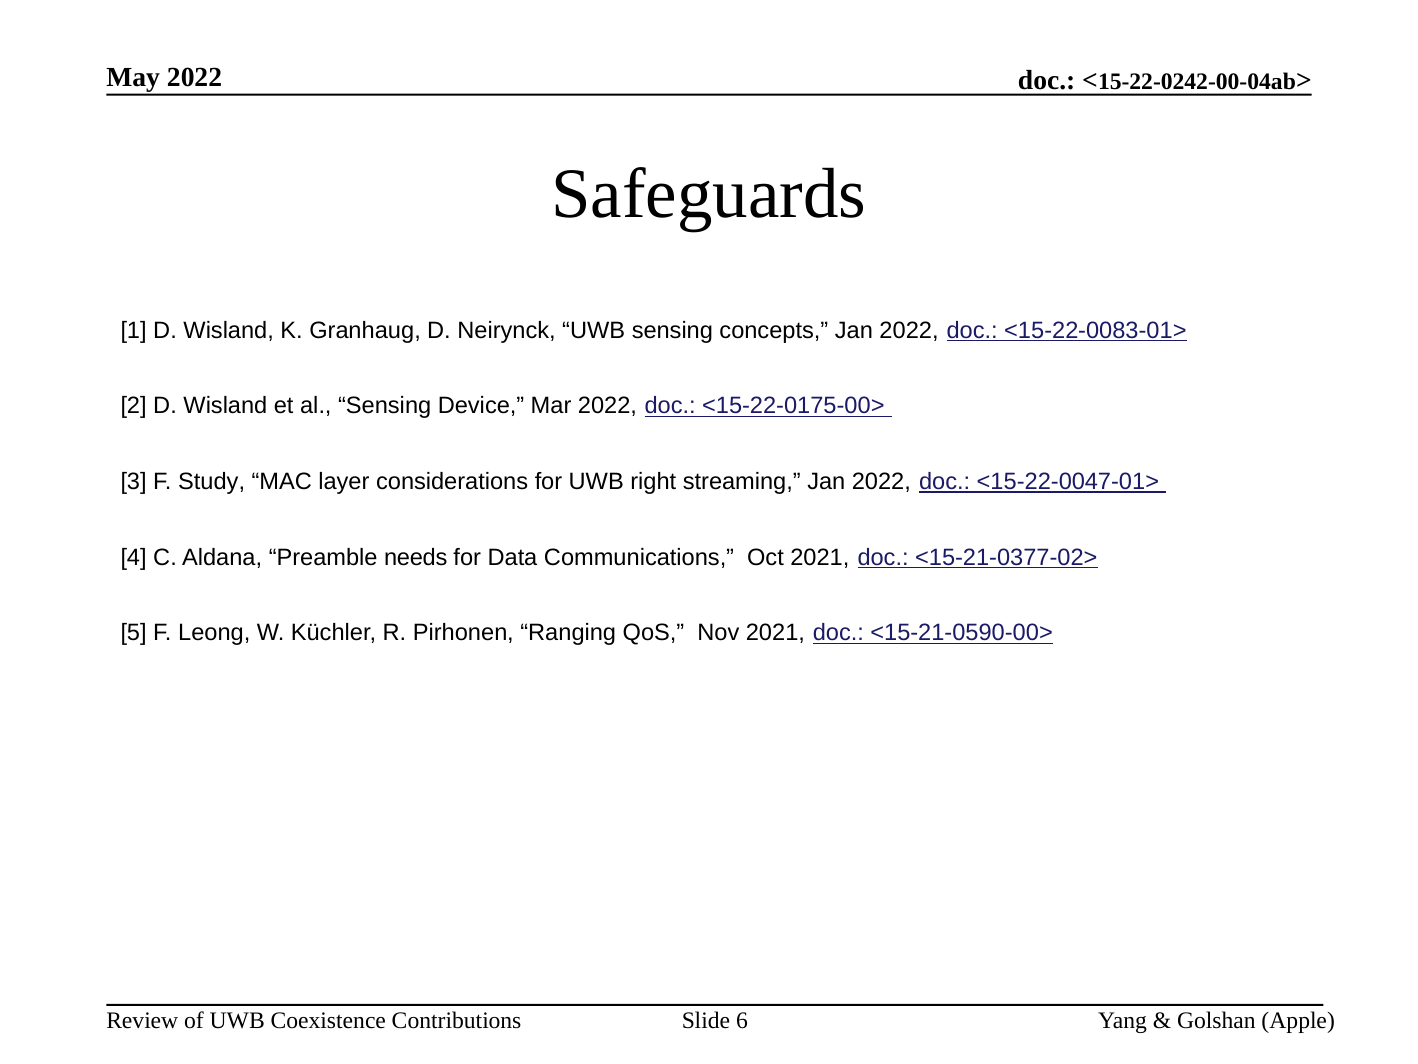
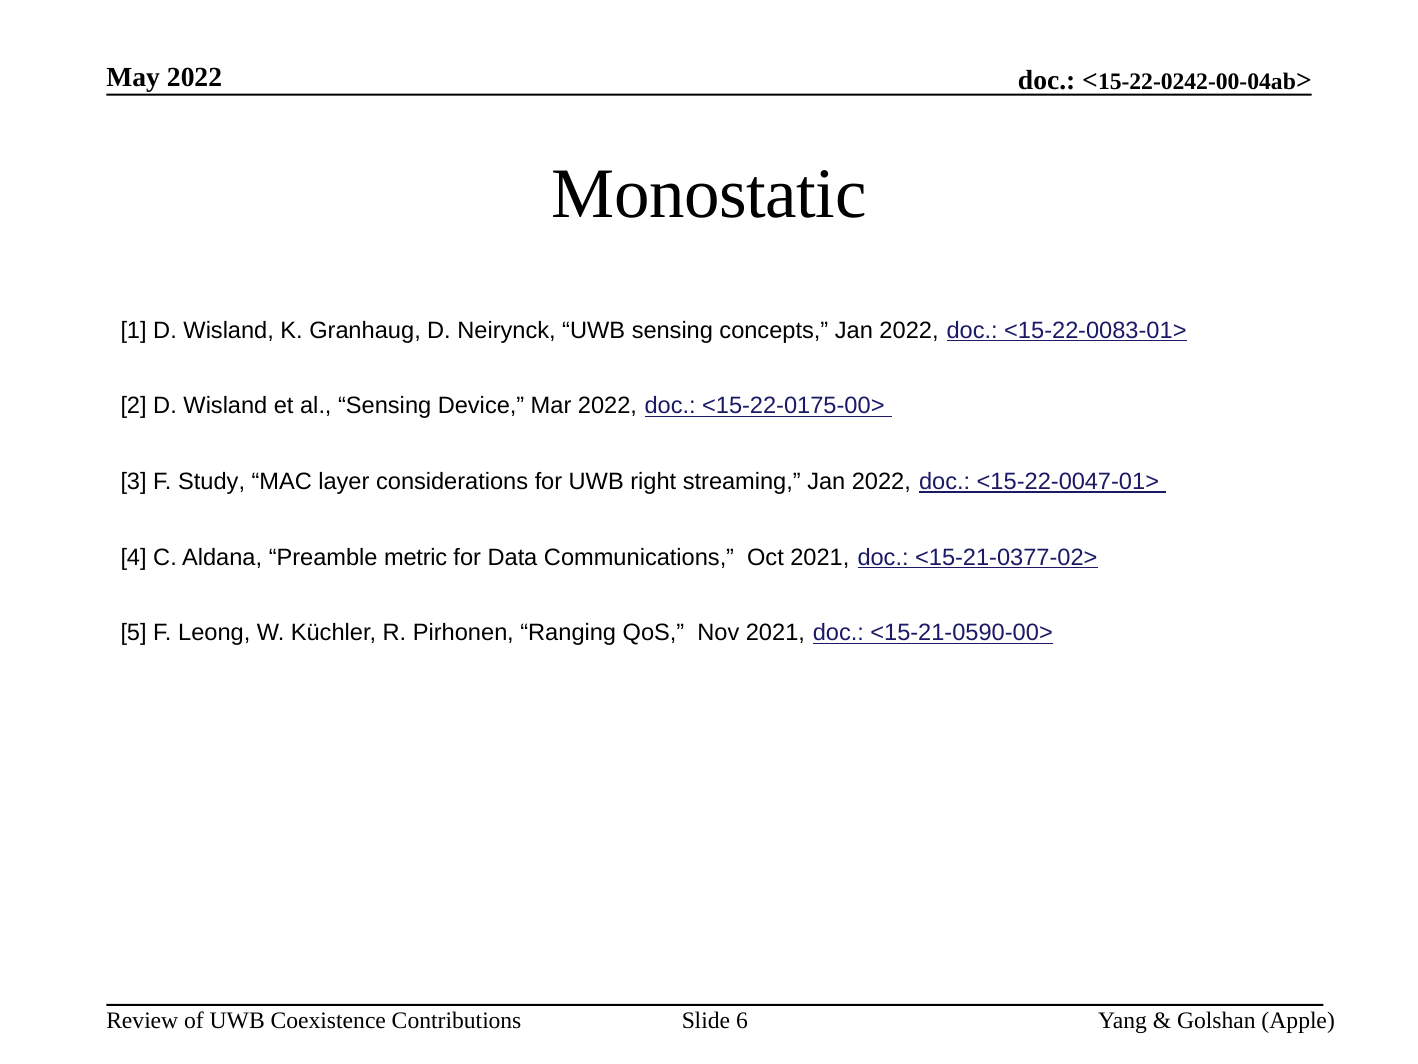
Safeguards: Safeguards -> Monostatic (709, 194)
needs: needs -> metric (416, 557)
